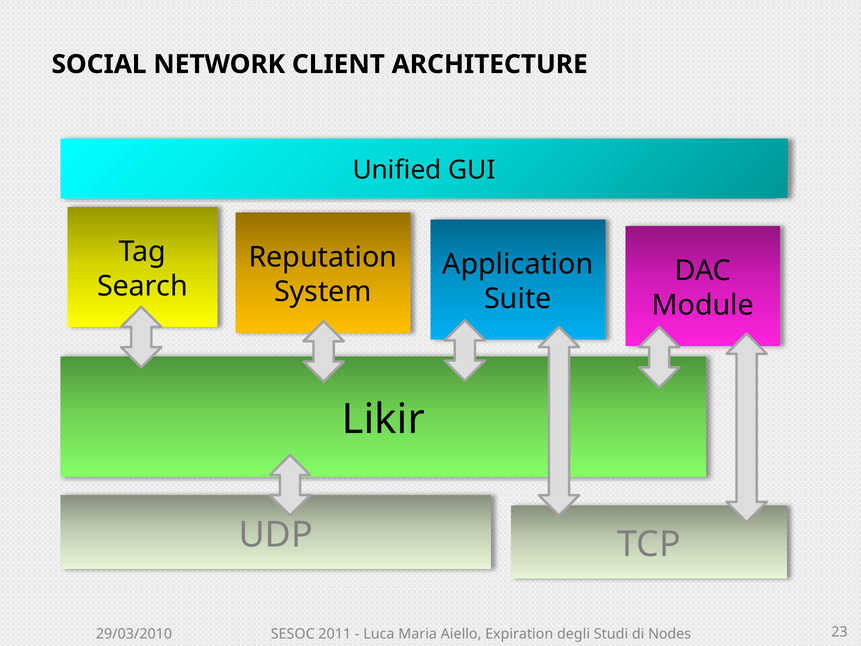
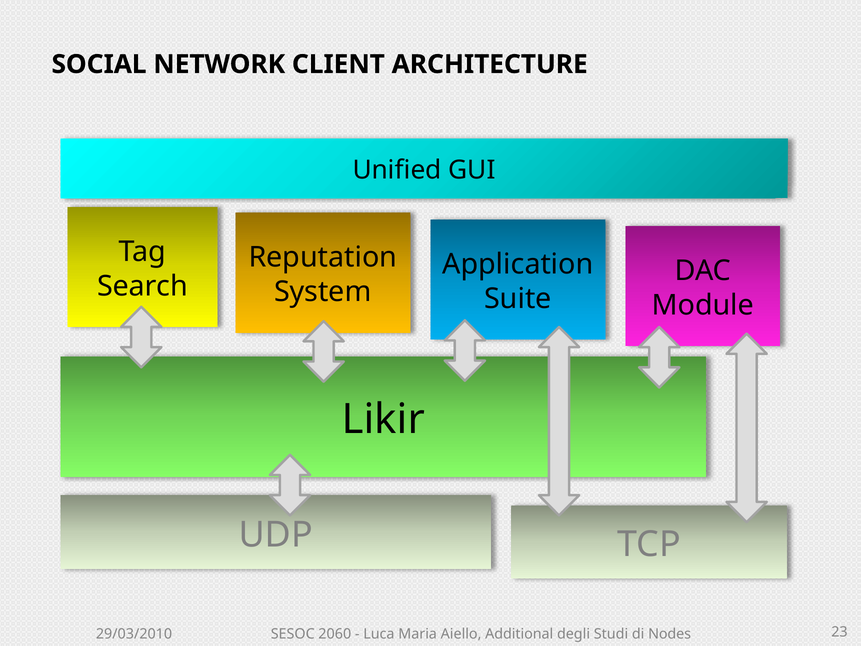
2011: 2011 -> 2060 (335, 634)
Expiration: Expiration -> Additional (519, 634)
